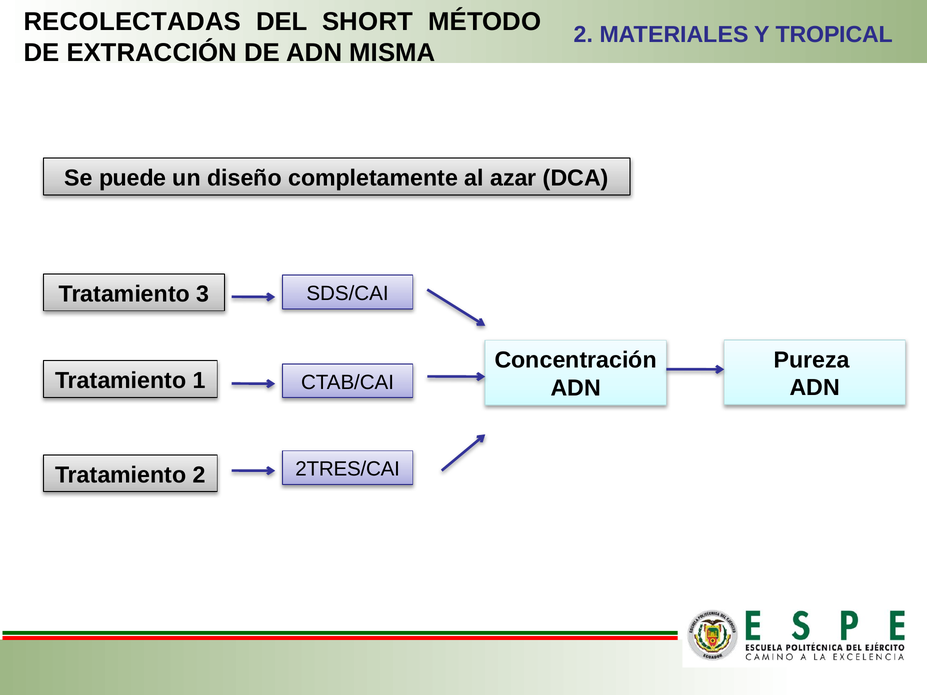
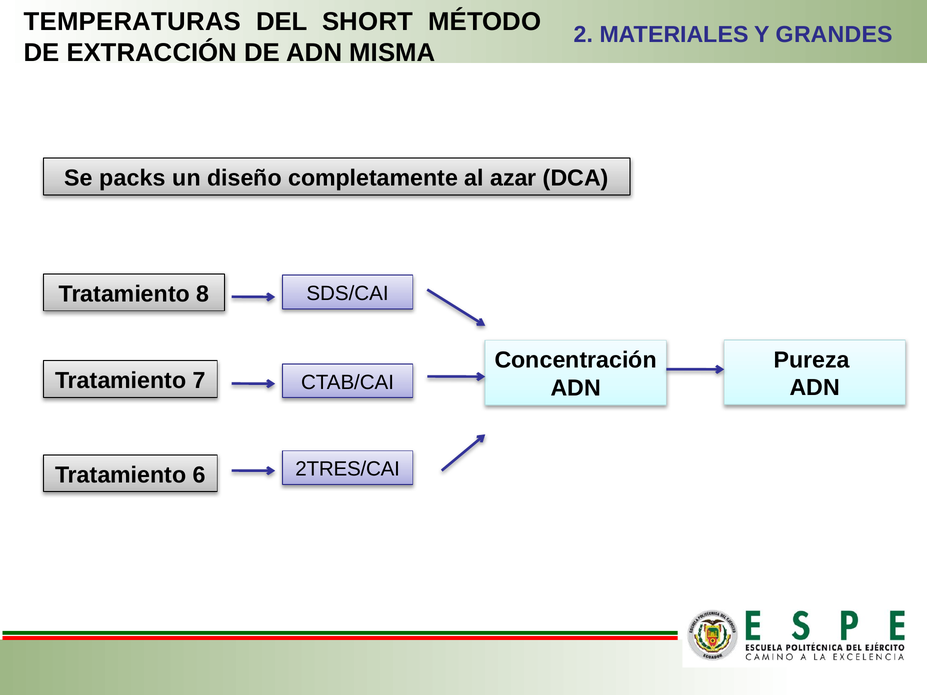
RECOLECTADAS: RECOLECTADAS -> TEMPERATURAS (132, 22)
TROPICAL: TROPICAL -> GRANDES (834, 35)
puede: puede -> packs (132, 178)
3: 3 -> 8 (203, 294)
1: 1 -> 7 (199, 381)
Tratamiento 2: 2 -> 6 (199, 475)
